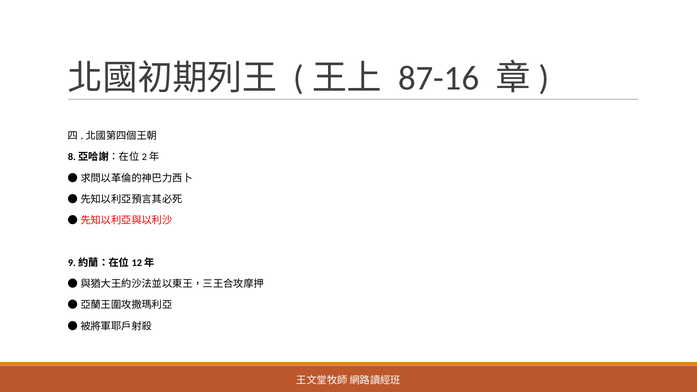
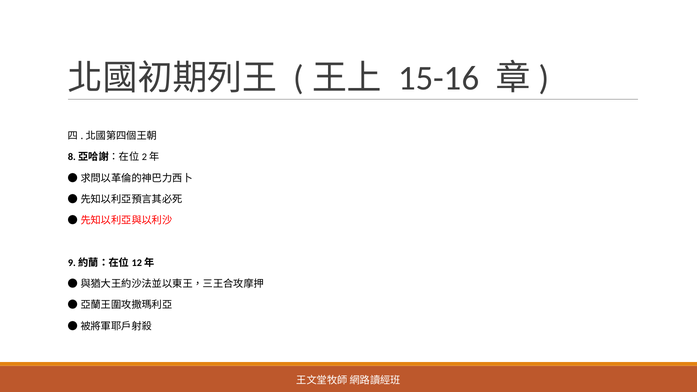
87-16: 87-16 -> 15-16 (439, 78)
